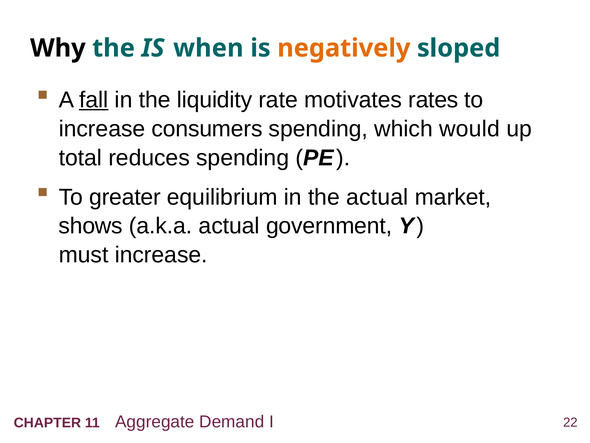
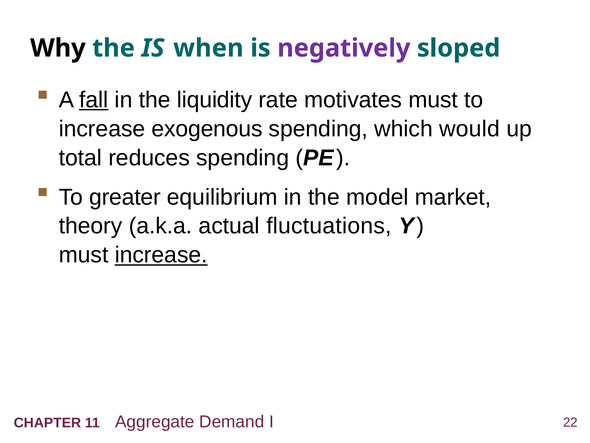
negatively colour: orange -> purple (344, 48)
motivates rates: rates -> must (433, 100)
consumers: consumers -> exogenous (207, 129)
the actual: actual -> model (377, 197)
shows: shows -> theory (91, 226)
government: government -> fluctuations (329, 226)
increase underline: none -> present (161, 255)
